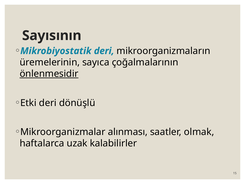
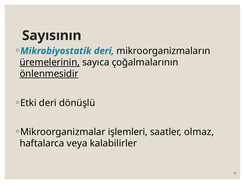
üremelerinin underline: none -> present (50, 62)
alınması: alınması -> işlemleri (128, 132)
olmak: olmak -> olmaz (199, 132)
uzak: uzak -> veya (77, 143)
